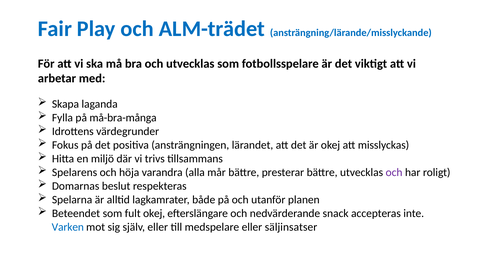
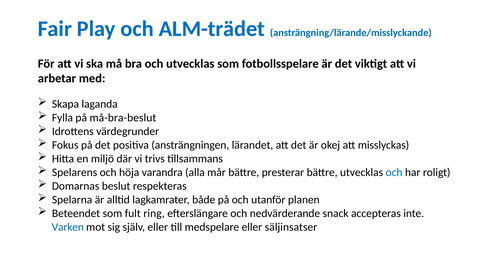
må-bra-många: må-bra-många -> må-bra-beslut (123, 118)
och colour: purple -> blue (394, 172)
fult okej: okej -> ring (154, 214)
